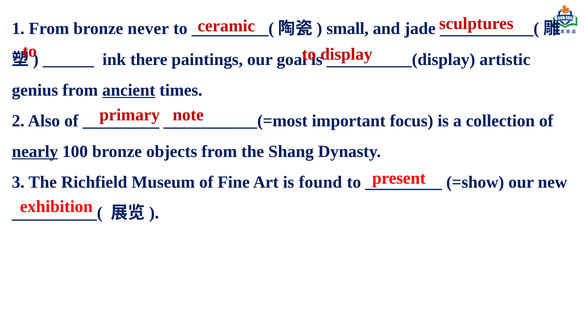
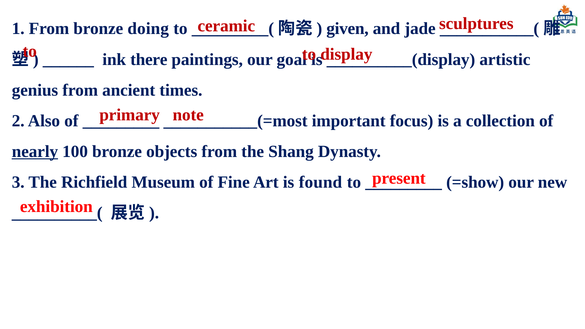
never: never -> doing (148, 29)
small: small -> given (348, 29)
ancient underline: present -> none (129, 90)
